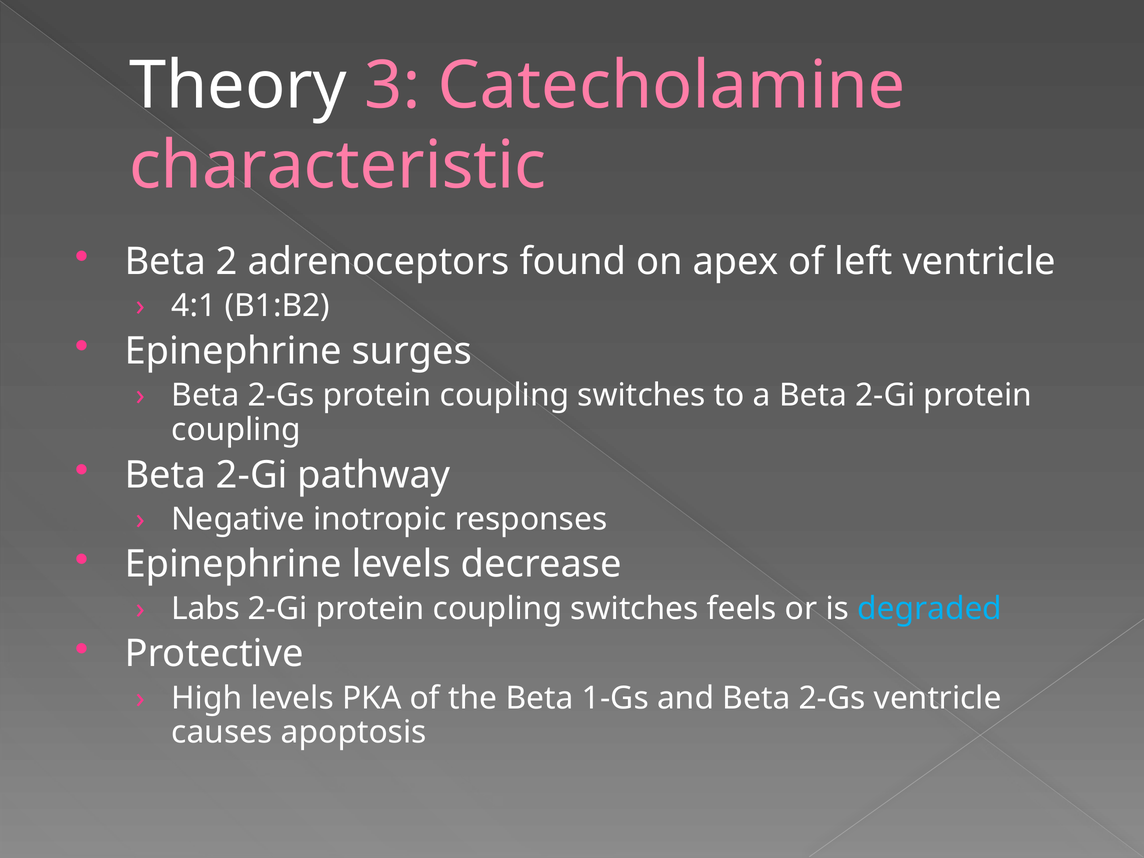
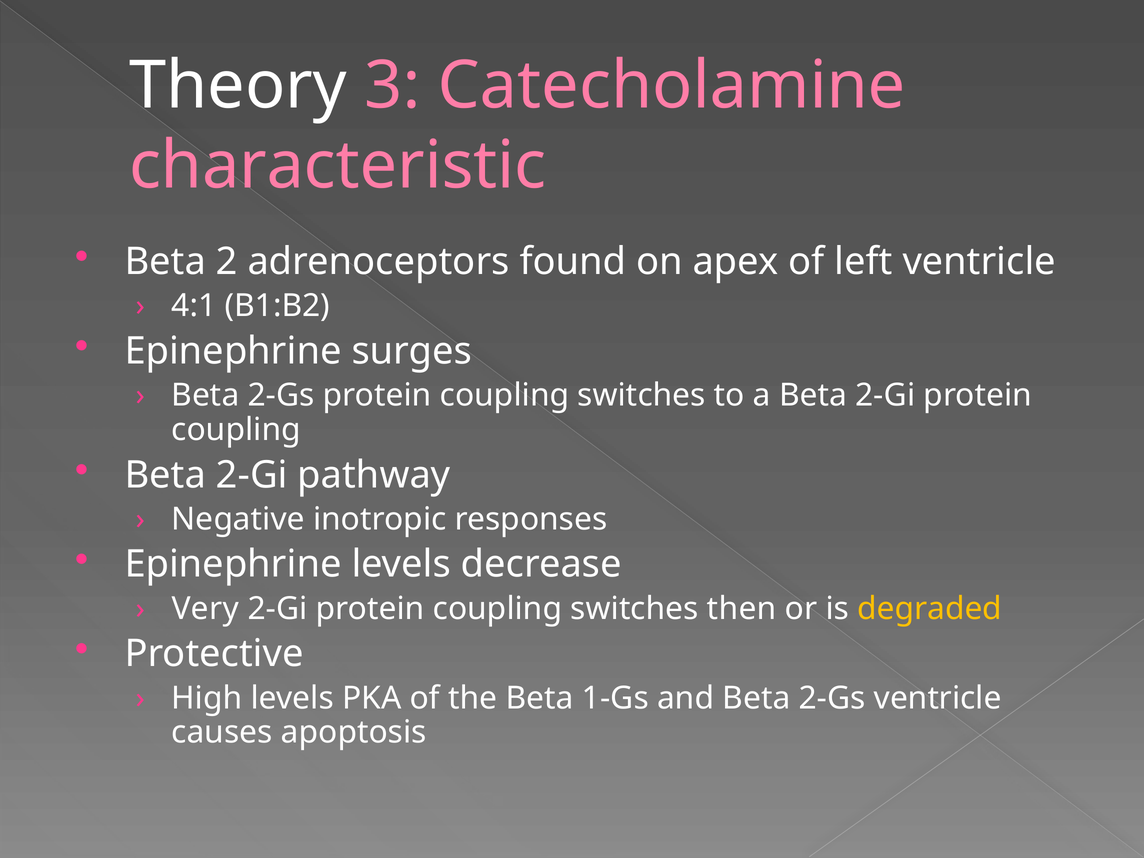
Labs: Labs -> Very (205, 609)
feels: feels -> then (742, 609)
degraded colour: light blue -> yellow (930, 609)
